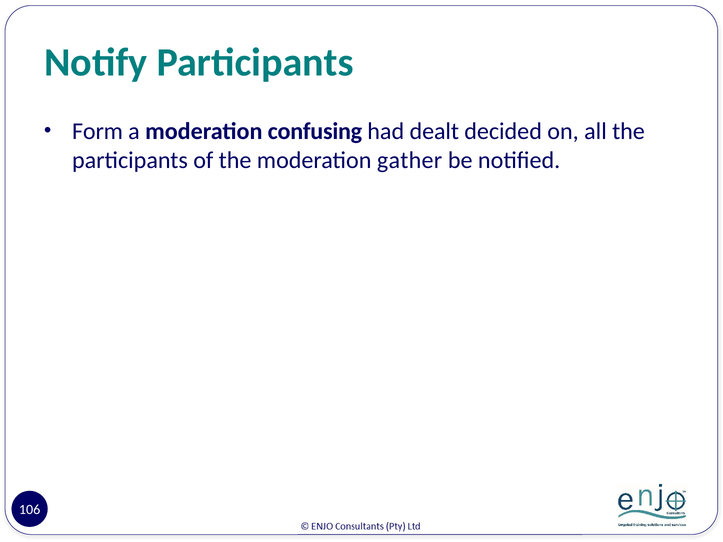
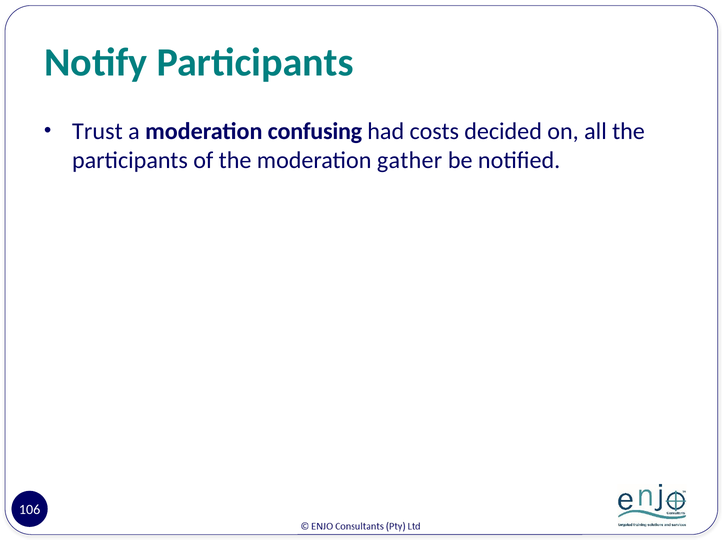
Form: Form -> Trust (97, 131)
dealt: dealt -> costs (434, 131)
